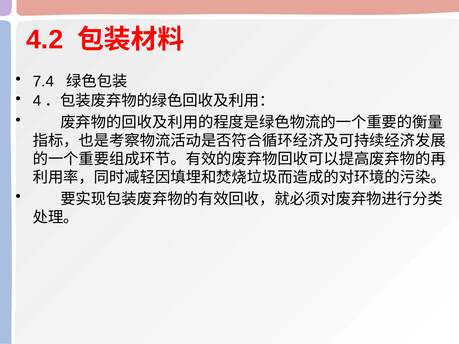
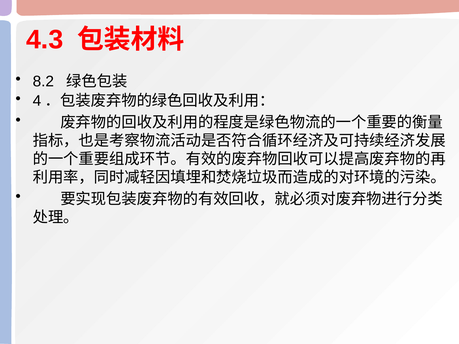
4.2: 4.2 -> 4.3 (45, 40)
7.4: 7.4 -> 8.2 (43, 81)
